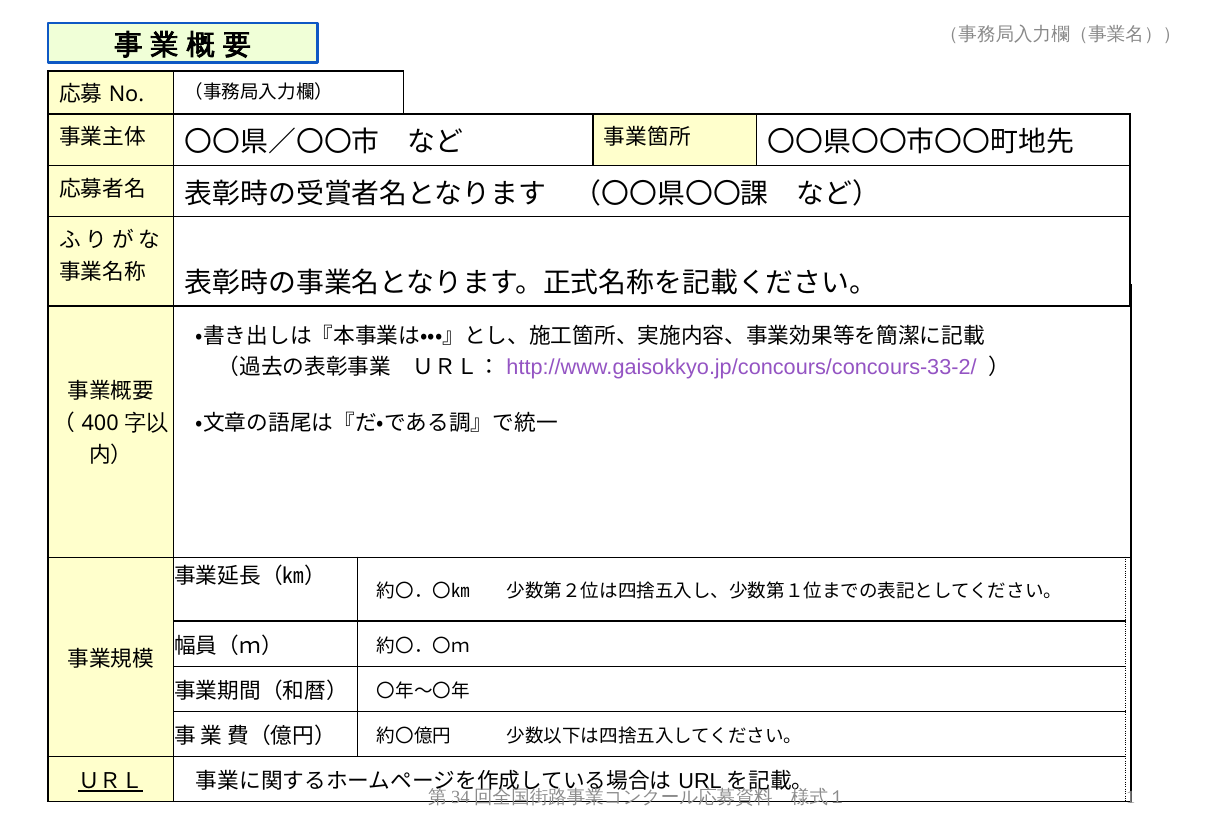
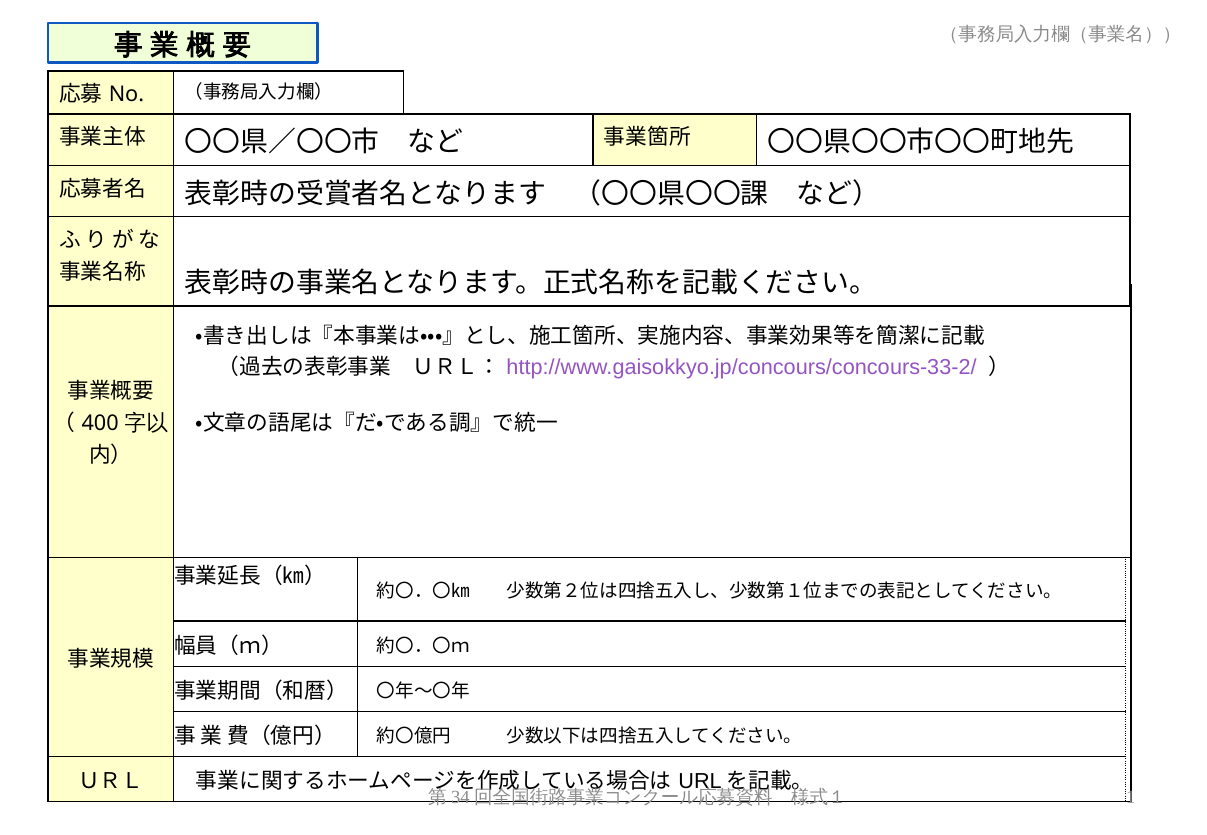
ＵＲＬ underline: present -> none (111, 782)
